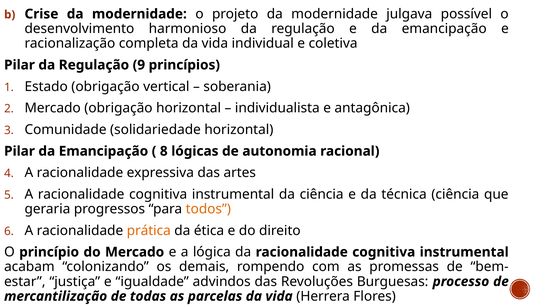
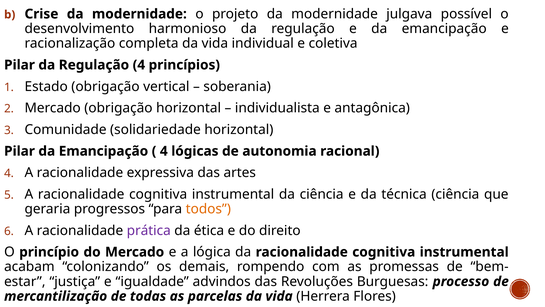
Regulação 9: 9 -> 4 (139, 65)
8: 8 -> 4 (164, 151)
prática colour: orange -> purple (149, 230)
